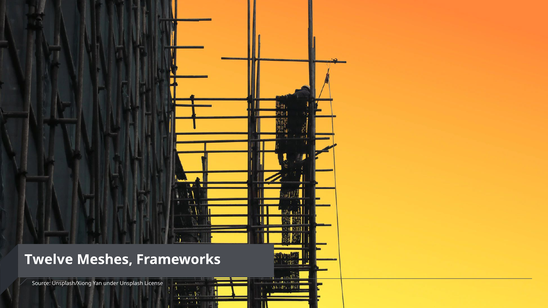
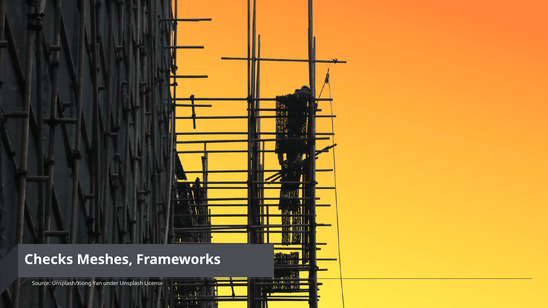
Twelve: Twelve -> Checks (49, 260)
